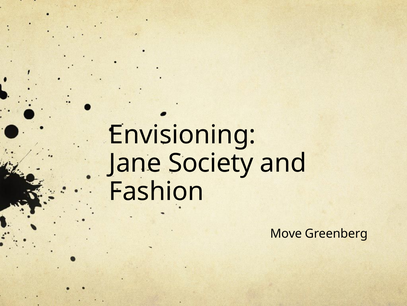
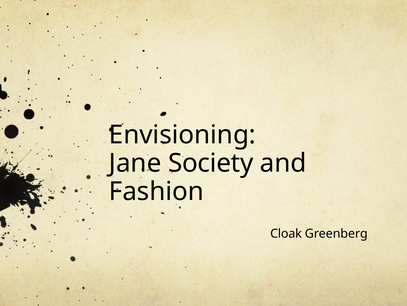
Move: Move -> Cloak (286, 233)
